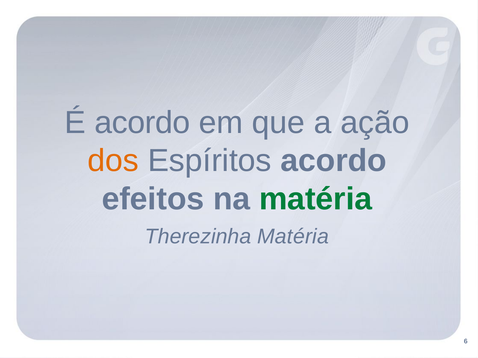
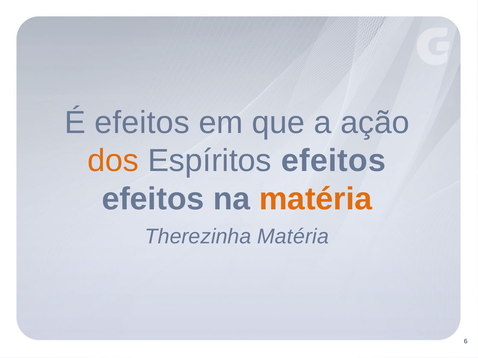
É acordo: acordo -> efeitos (142, 123)
Espíritos acordo: acordo -> efeitos (333, 161)
matéria colour: green -> orange (316, 199)
